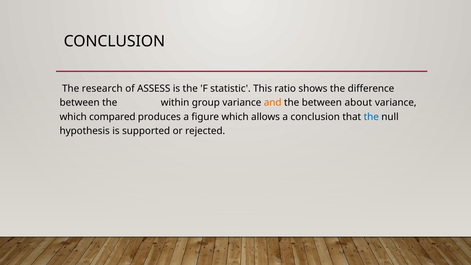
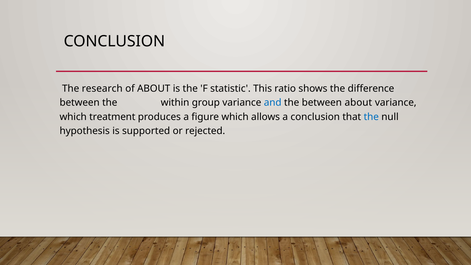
of ASSESS: ASSESS -> ABOUT (154, 89)
and colour: orange -> blue (273, 103)
compared: compared -> treatment (112, 117)
